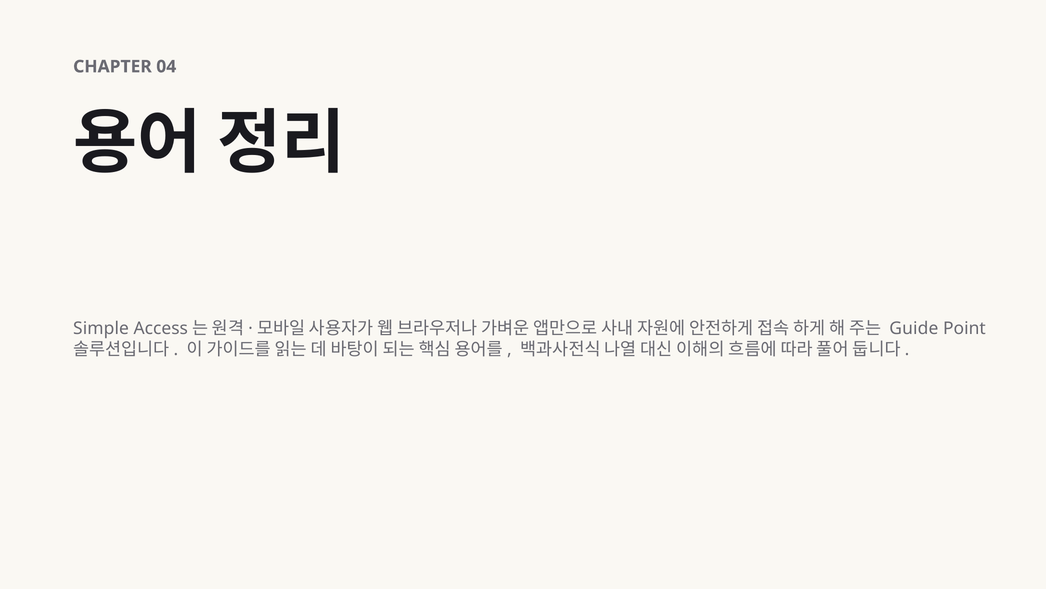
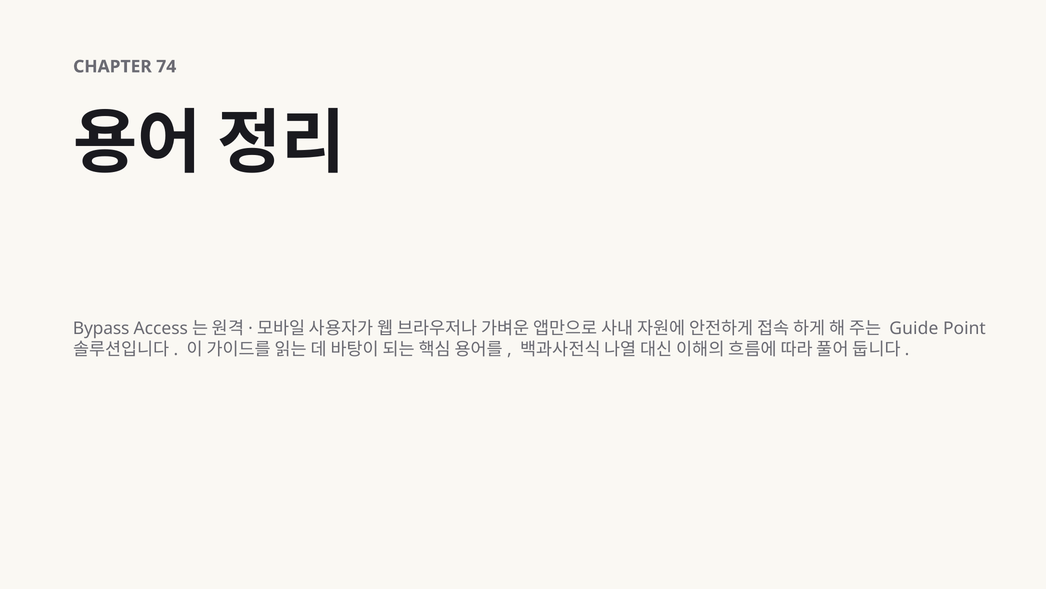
04: 04 -> 74 (166, 67)
Simple: Simple -> Bypass (101, 328)
